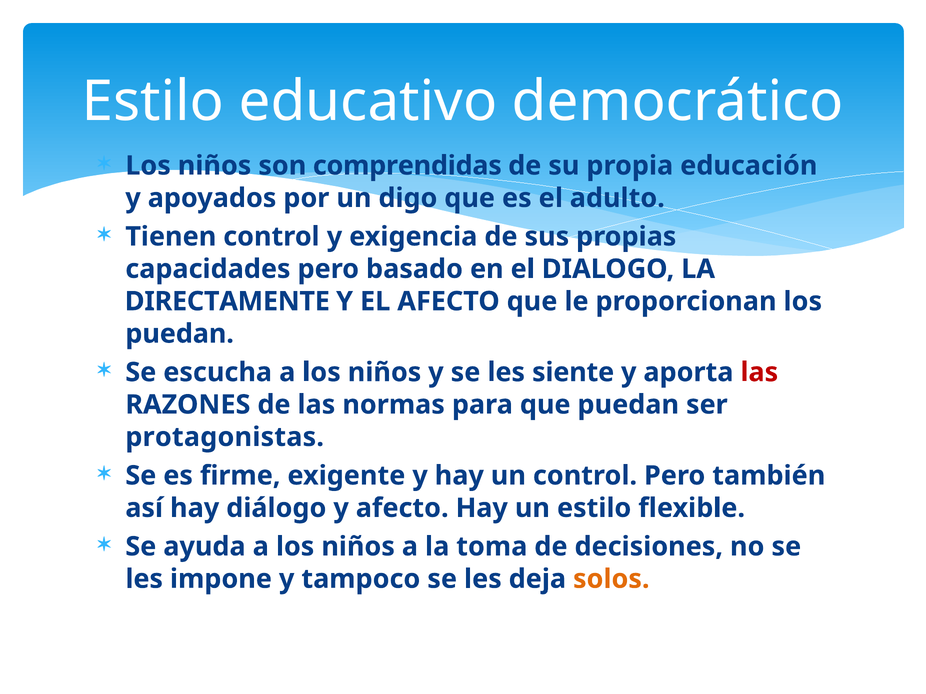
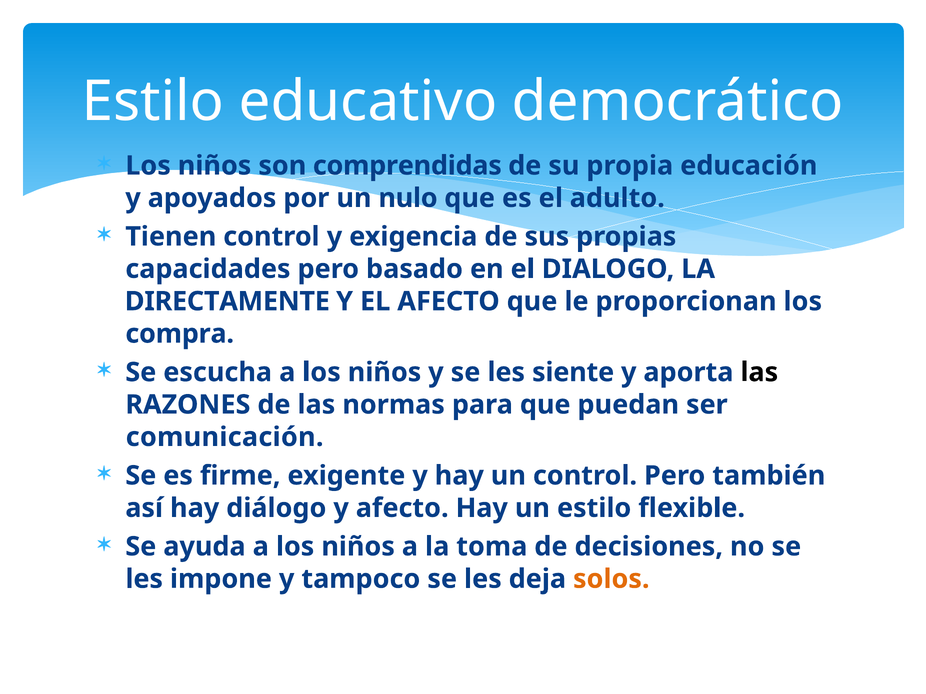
digo: digo -> nulo (408, 198)
puedan: puedan -> compra (180, 334)
las colour: red -> black (759, 373)
protagonistas: protagonistas -> comunicación (225, 437)
